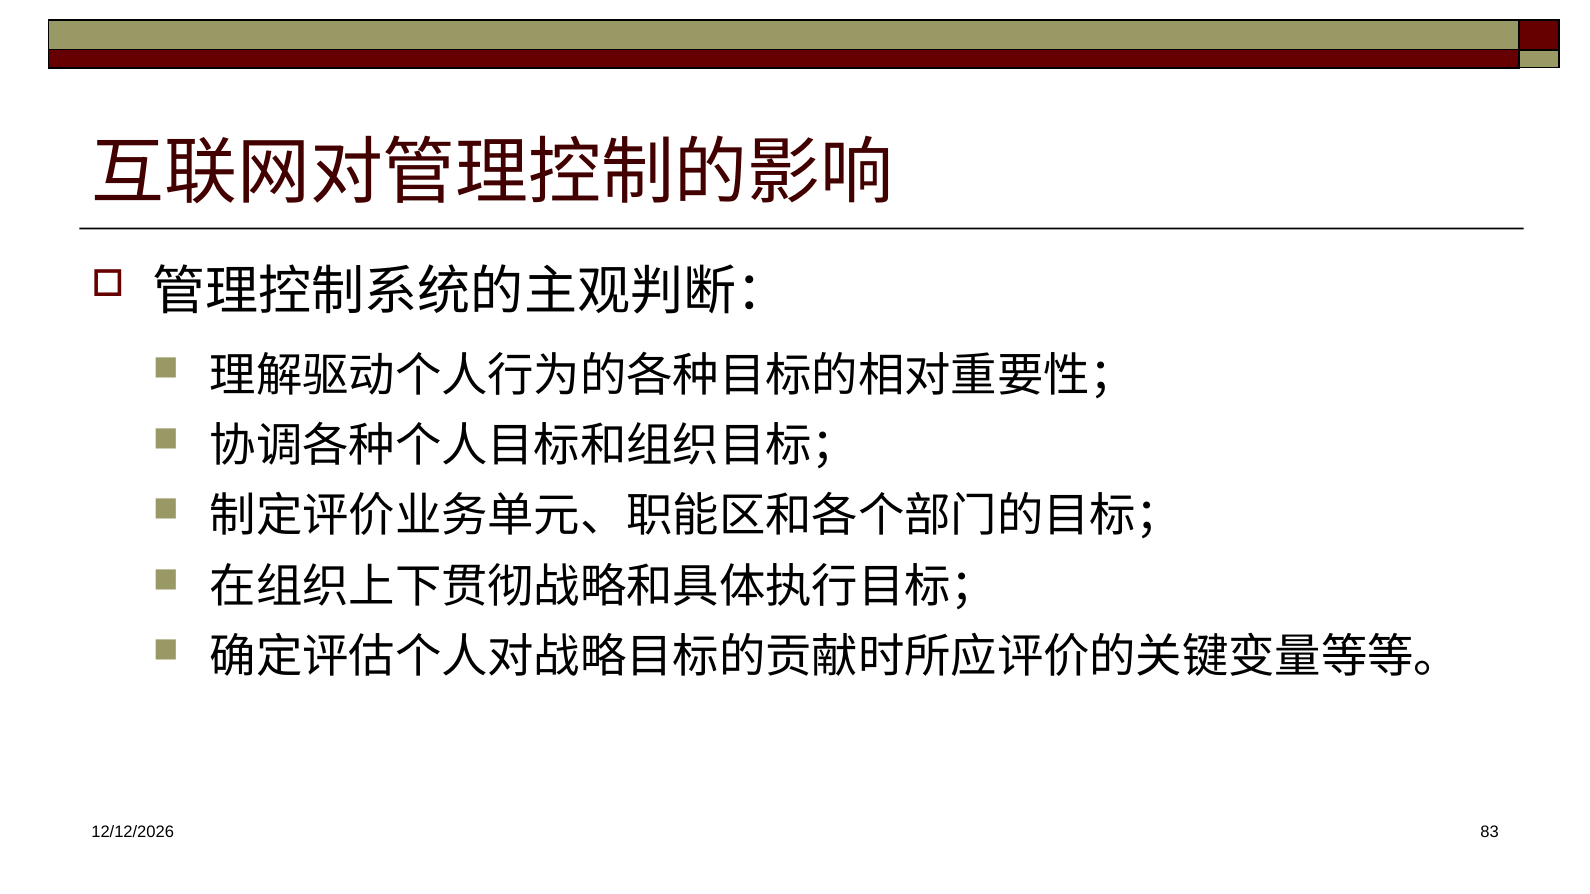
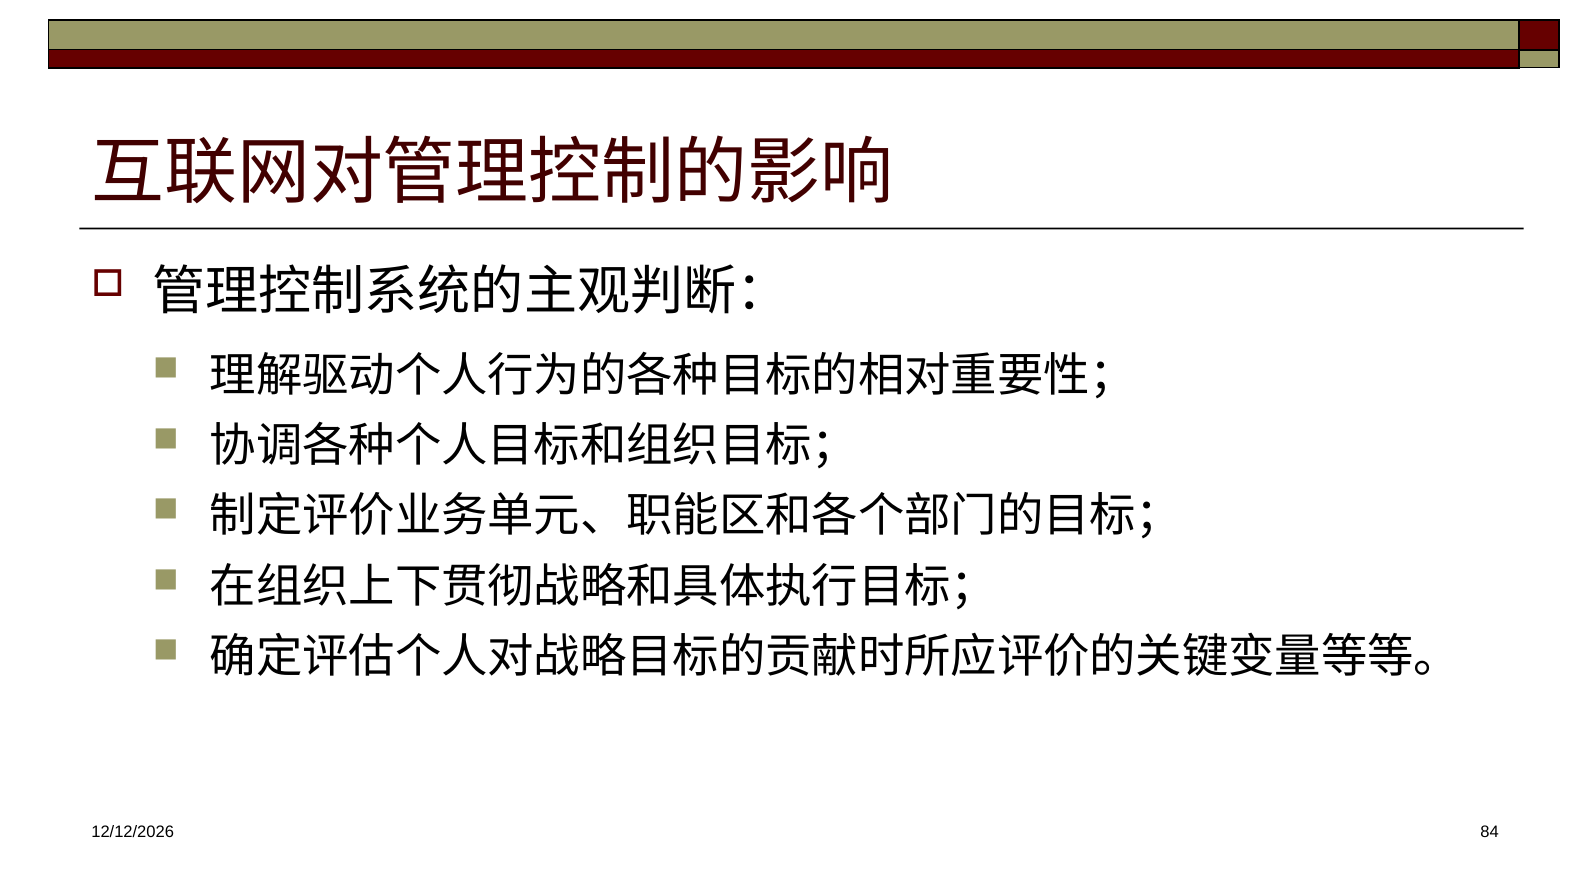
83: 83 -> 84 (1490, 832)
